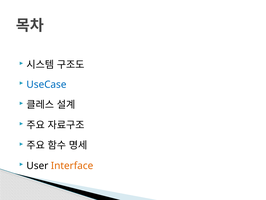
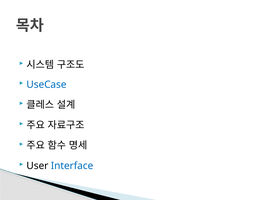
Interface colour: orange -> blue (72, 165)
